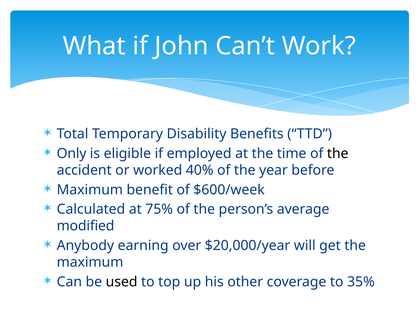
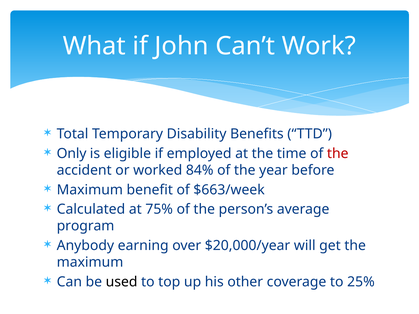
the colour: black -> red (338, 154)
40%: 40% -> 84% (200, 170)
$600/week: $600/week -> $663/week (229, 190)
modified: modified -> program (86, 226)
35%: 35% -> 25% (361, 282)
